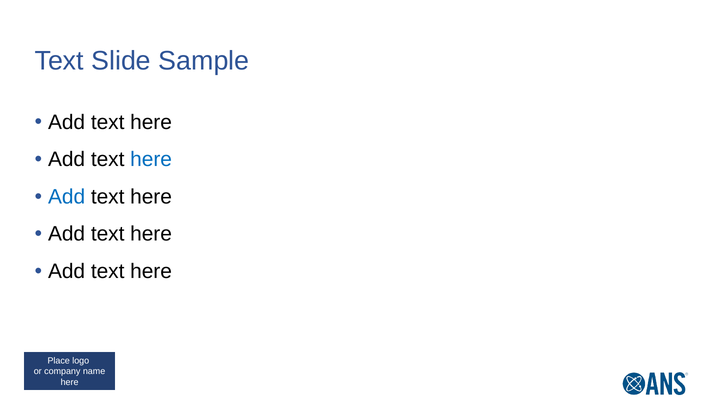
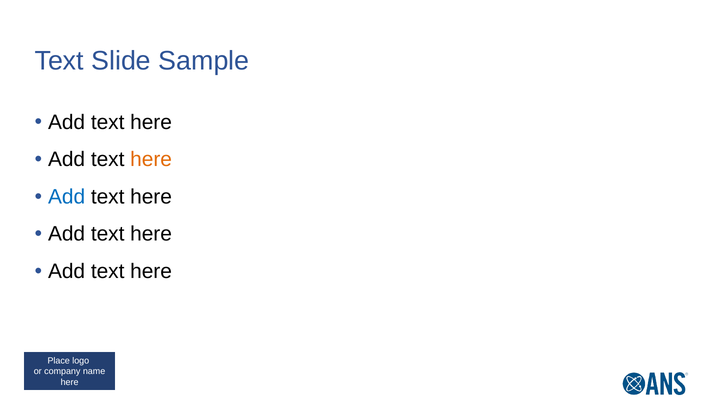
here colour: blue -> orange (151, 159)
